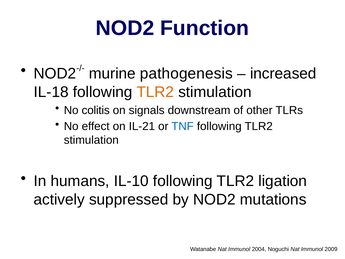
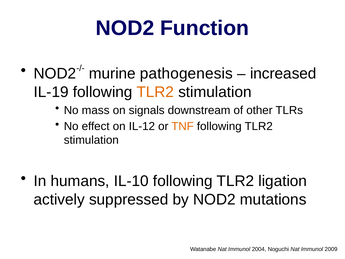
IL-18: IL-18 -> IL-19 (51, 92)
colitis: colitis -> mass (96, 110)
IL-21: IL-21 -> IL-12 (142, 126)
TNF colour: blue -> orange (183, 126)
